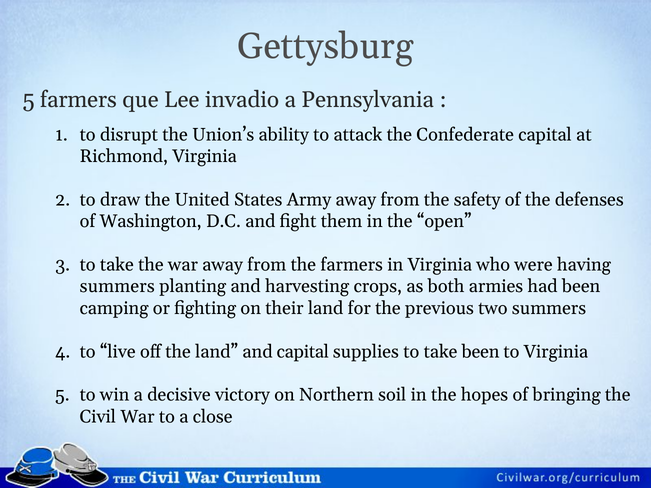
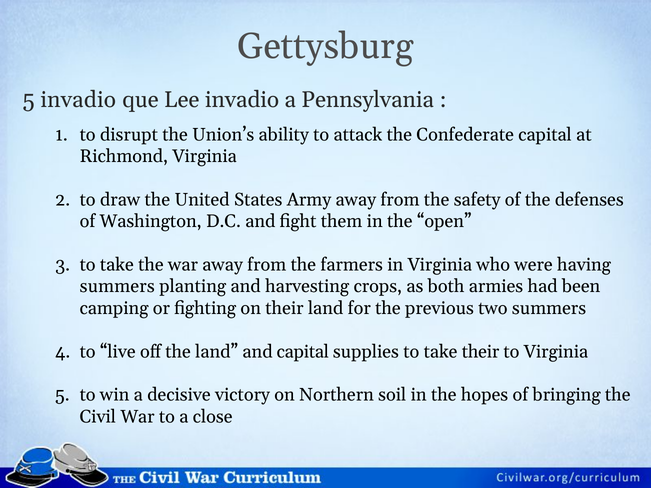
5 farmers: farmers -> invadio (78, 100)
take been: been -> their (481, 352)
